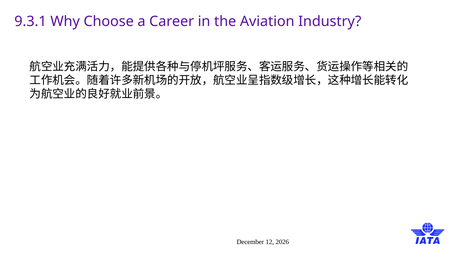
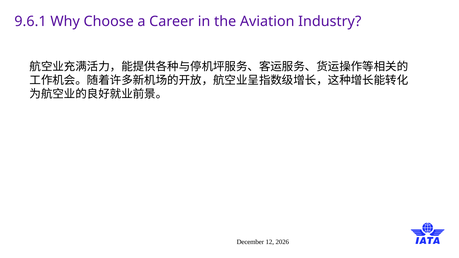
9.3.1: 9.3.1 -> 9.6.1 (30, 21)
